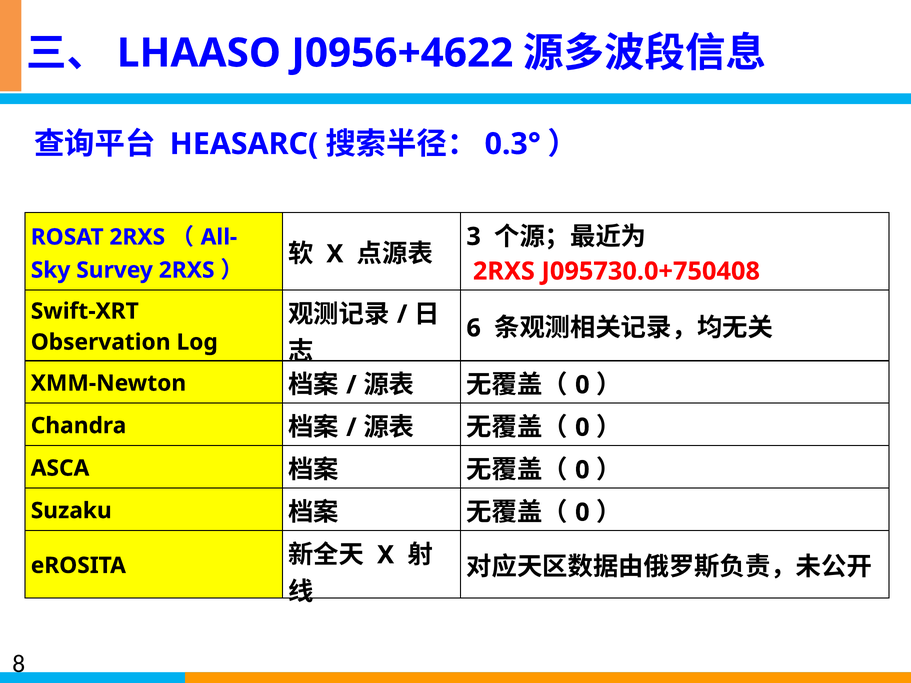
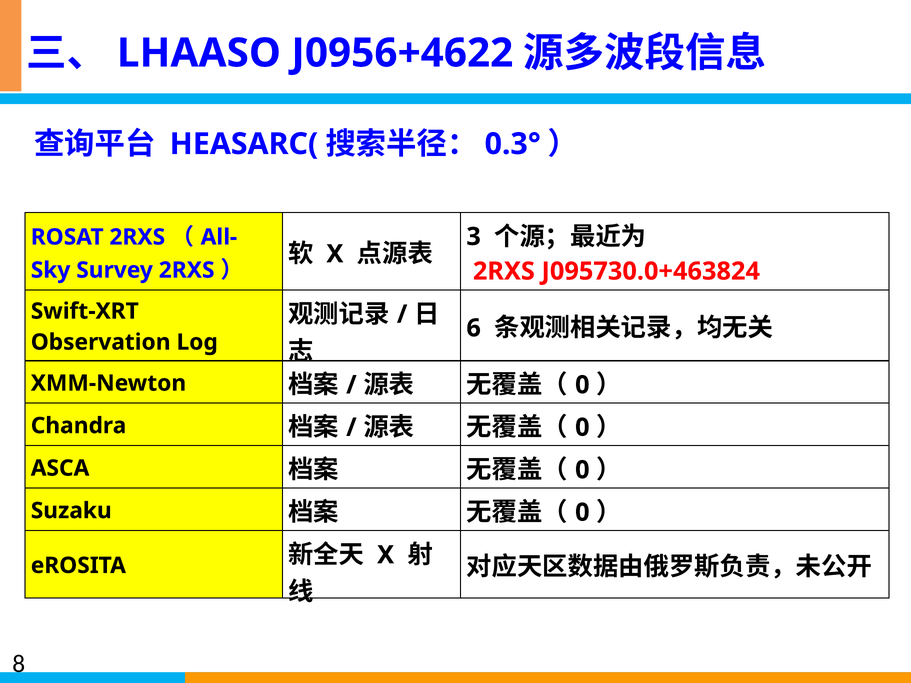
J095730.0+750408: J095730.0+750408 -> J095730.0+463824 (651, 271)
